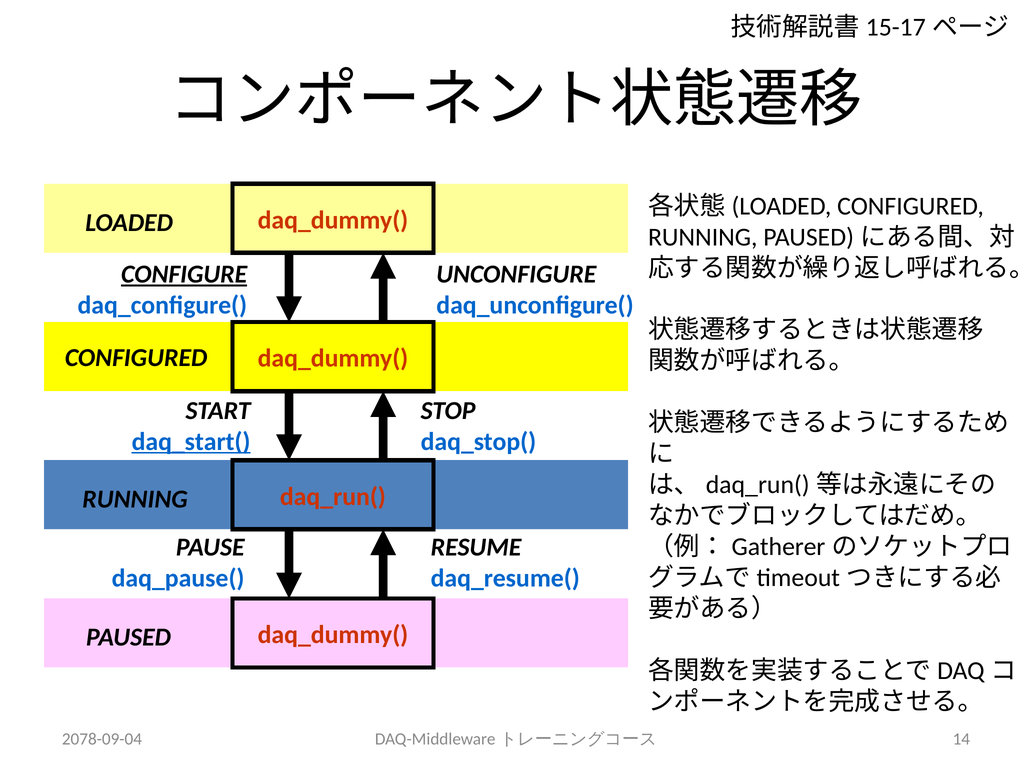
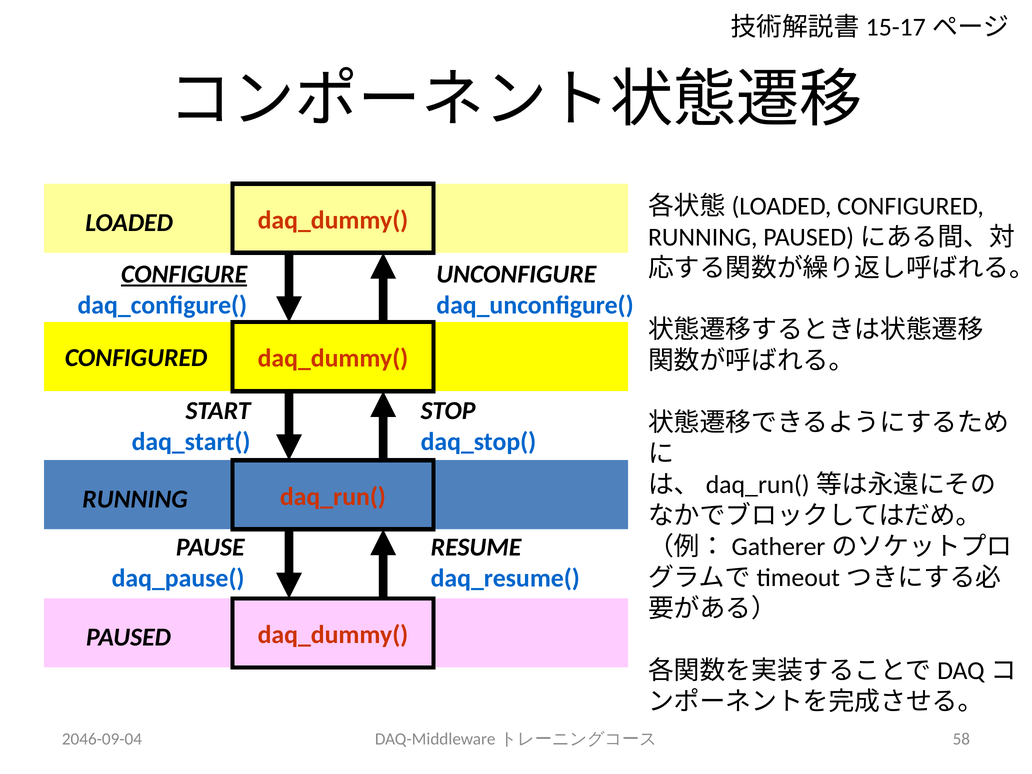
daq_start( underline: present -> none (191, 442)
2078-09-04: 2078-09-04 -> 2046-09-04 (102, 739)
14: 14 -> 58 (961, 739)
